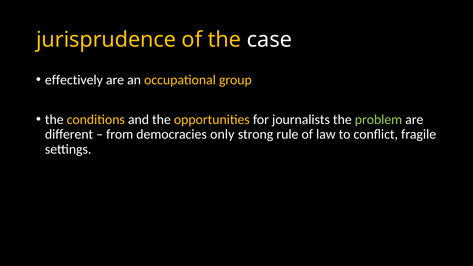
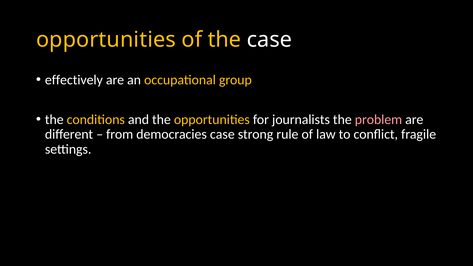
jurisprudence: jurisprudence -> opportunities (106, 40)
problem colour: light green -> pink (378, 120)
democracies only: only -> case (222, 134)
